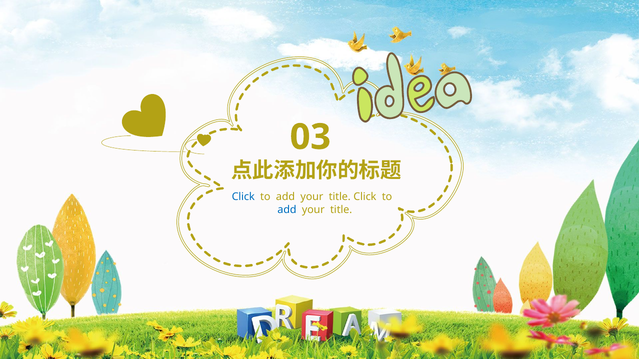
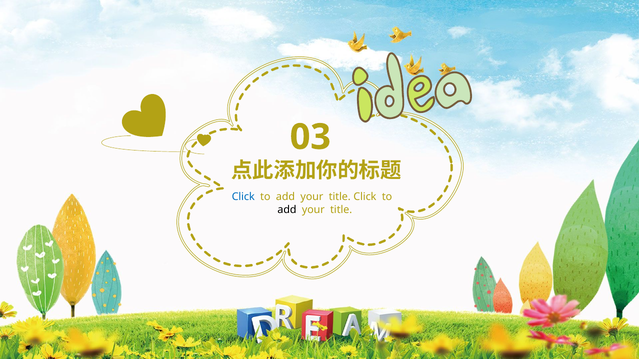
add colour: blue -> black (287, 210)
